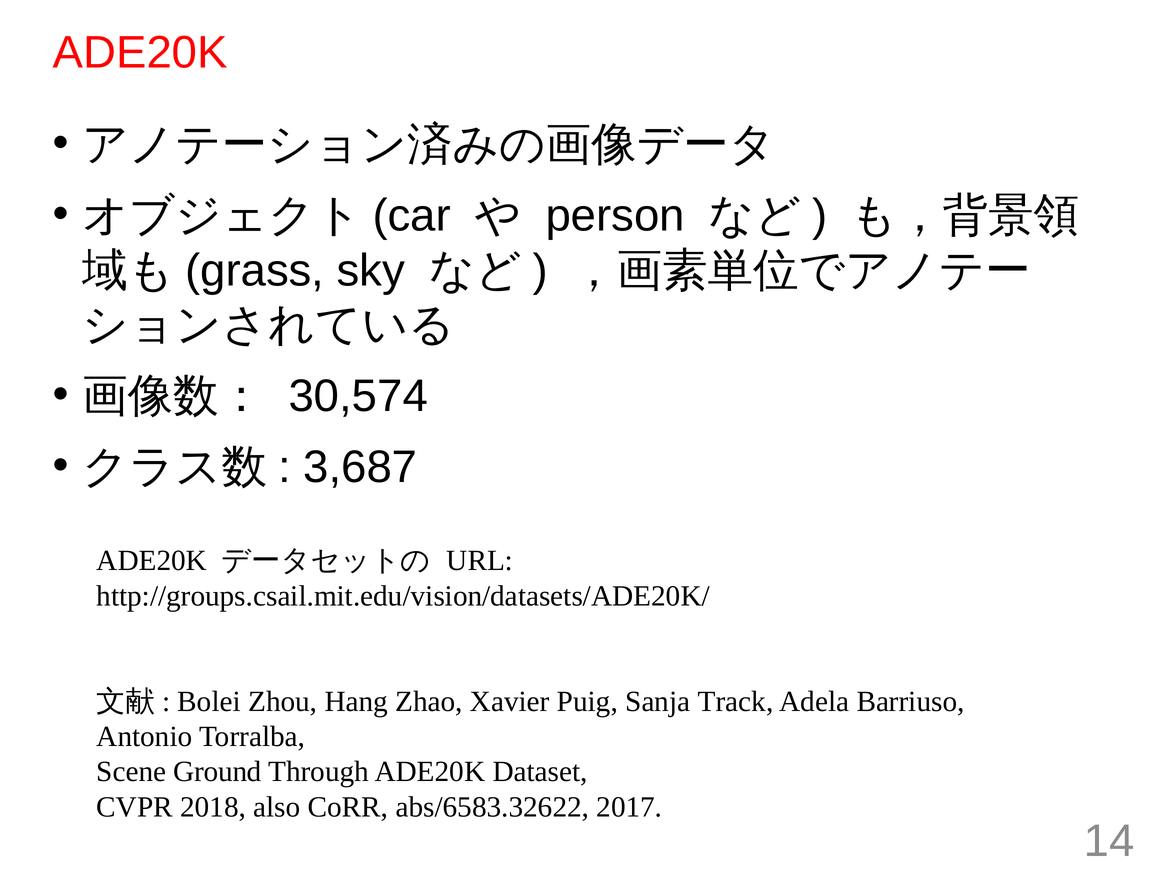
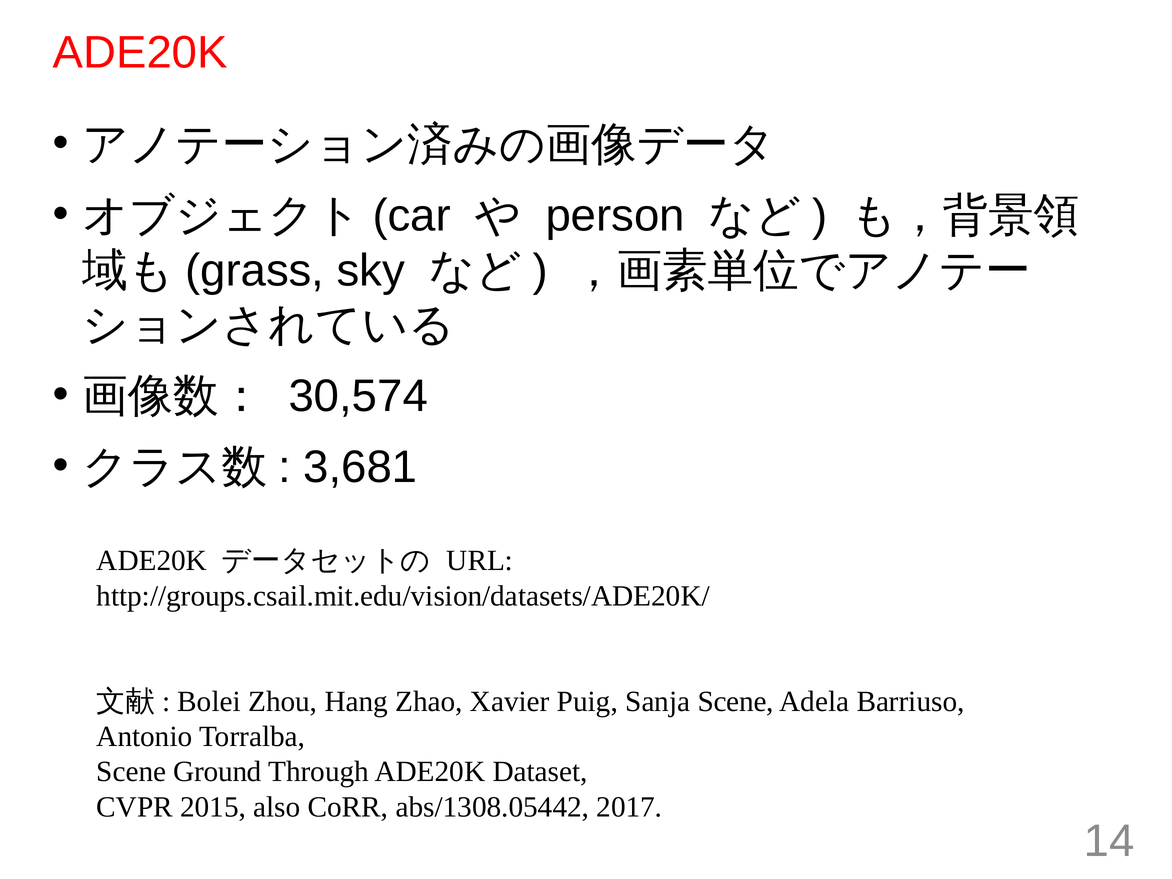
3,687: 3,687 -> 3,681 (360, 467)
Sanja Track: Track -> Scene (736, 701)
2018: 2018 -> 2015 (213, 807)
abs/6583.32622: abs/6583.32622 -> abs/1308.05442 (492, 807)
